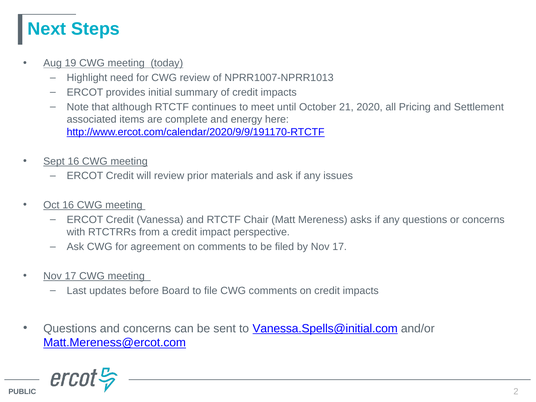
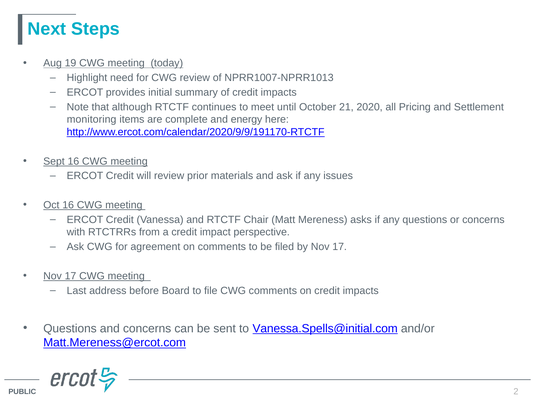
associated: associated -> monitoring (92, 120)
updates: updates -> address (108, 291)
